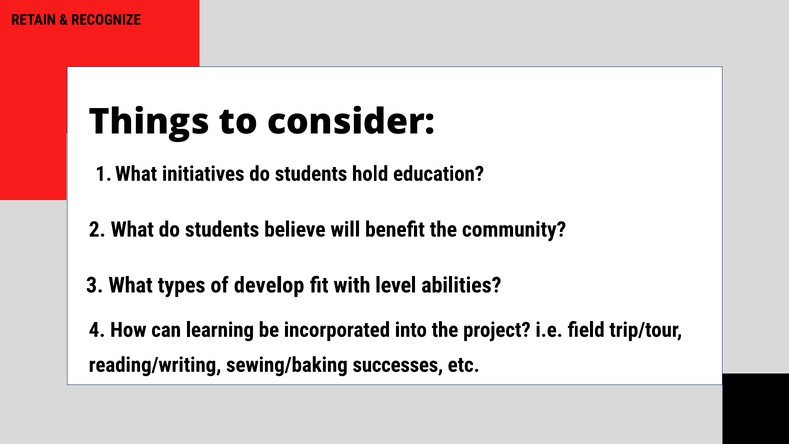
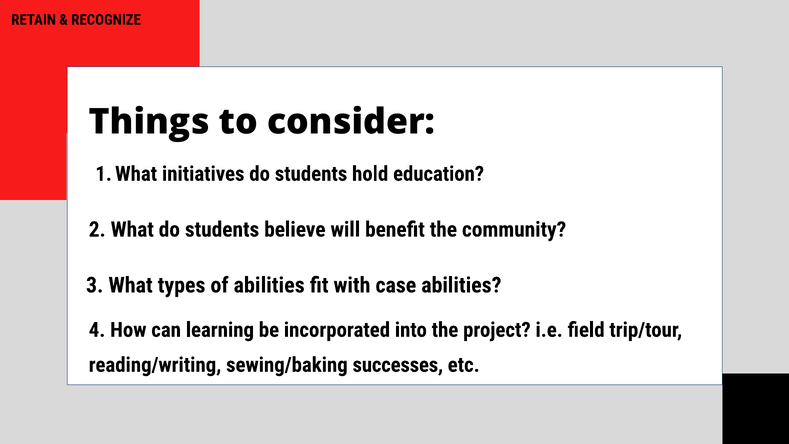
of develop: develop -> abilities (269, 285)
level: level -> case (396, 285)
